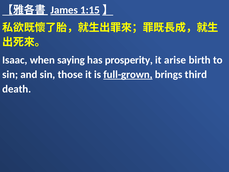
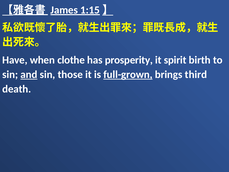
Isaac: Isaac -> Have (15, 60)
saying: saying -> clothe (71, 60)
arise: arise -> spirit (175, 60)
and underline: none -> present (29, 74)
